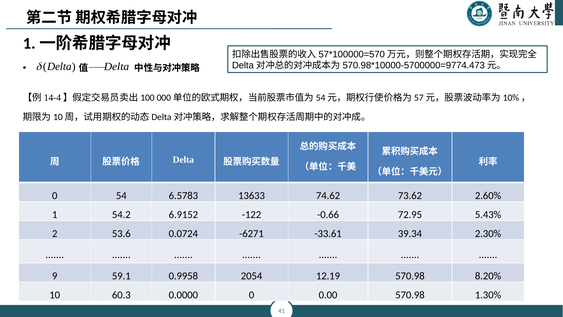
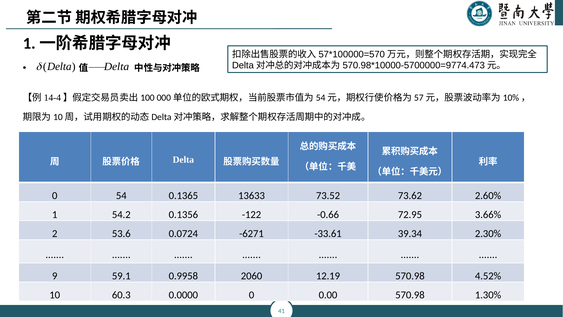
6.5783: 6.5783 -> 0.1365 (183, 195)
74.62: 74.62 -> 73.52 (328, 195)
6.9152: 6.9152 -> 0.1356 (183, 214)
5.43%: 5.43% -> 3.66% (488, 214)
2054: 2054 -> 2060 (252, 276)
8.20%: 8.20% -> 4.52% (488, 276)
